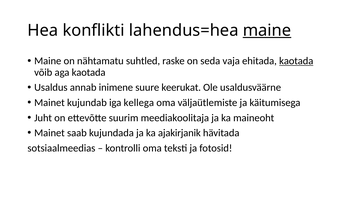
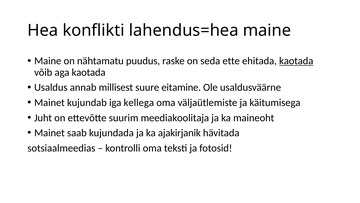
maine underline: present -> none (267, 30)
suhtled: suhtled -> puudus (143, 61)
vaja: vaja -> ette (231, 61)
inimene: inimene -> millisest (116, 87)
keerukat: keerukat -> eitamine (181, 87)
